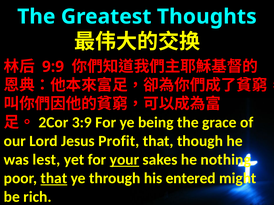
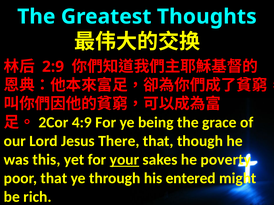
9:9: 9:9 -> 2:9 (53, 67)
3:9: 3:9 -> 4:9 (82, 123)
Profit: Profit -> There (119, 141)
lest: lest -> this (46, 160)
nothing: nothing -> poverty (226, 160)
that underline: present -> none (54, 179)
